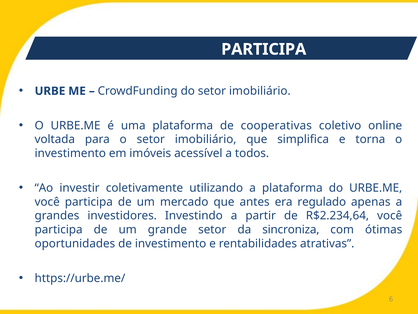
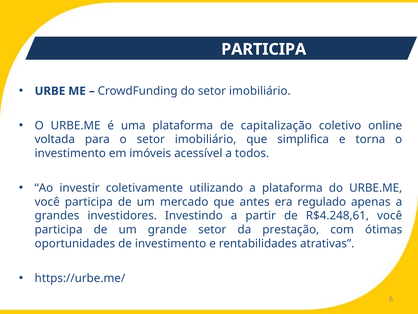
cooperativas: cooperativas -> capitalização (276, 125)
R$2.234,64: R$2.234,64 -> R$4.248,61 (337, 215)
sincroniza: sincroniza -> prestação (291, 229)
